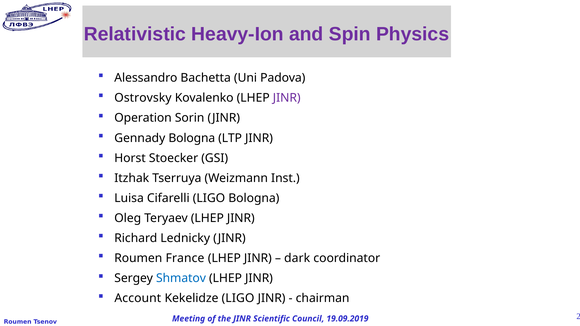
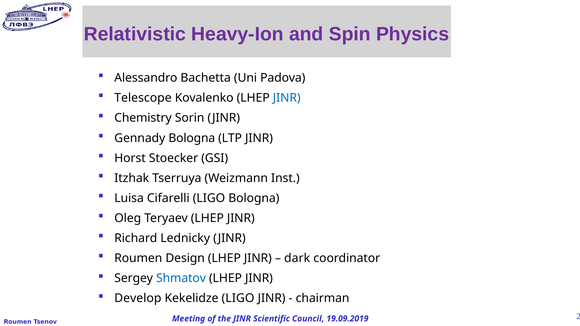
Ostrovsky: Ostrovsky -> Telescope (143, 98)
JINR colour: purple -> blue (287, 98)
Operation: Operation -> Chemistry (143, 118)
France: France -> Design (185, 258)
Account: Account -> Develop (138, 299)
